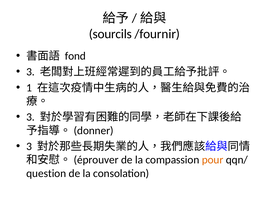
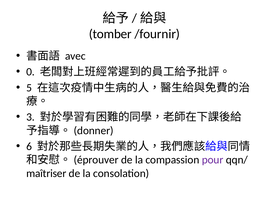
sourcils: sourcils -> tomber (110, 34)
fond: fond -> avec (75, 56)
3: 3 -> 0 (30, 72)
1: 1 -> 5 (29, 88)
3: 3 -> 6 (29, 146)
pour colour: orange -> purple (213, 160)
question: question -> maîtriser (46, 173)
